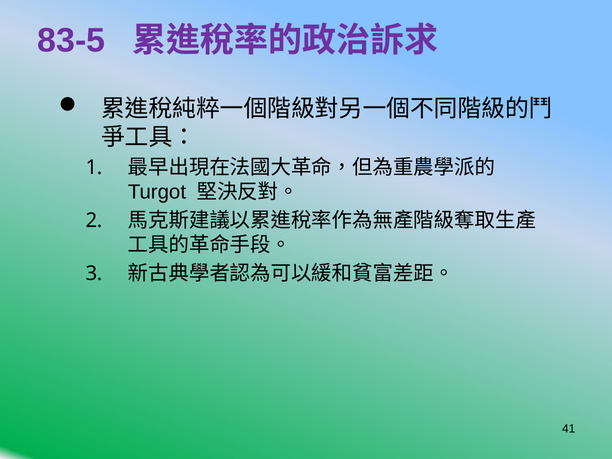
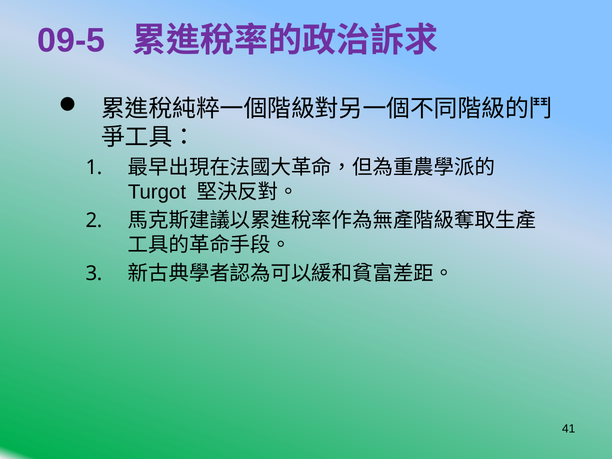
83-5: 83-5 -> 09-5 (71, 41)
